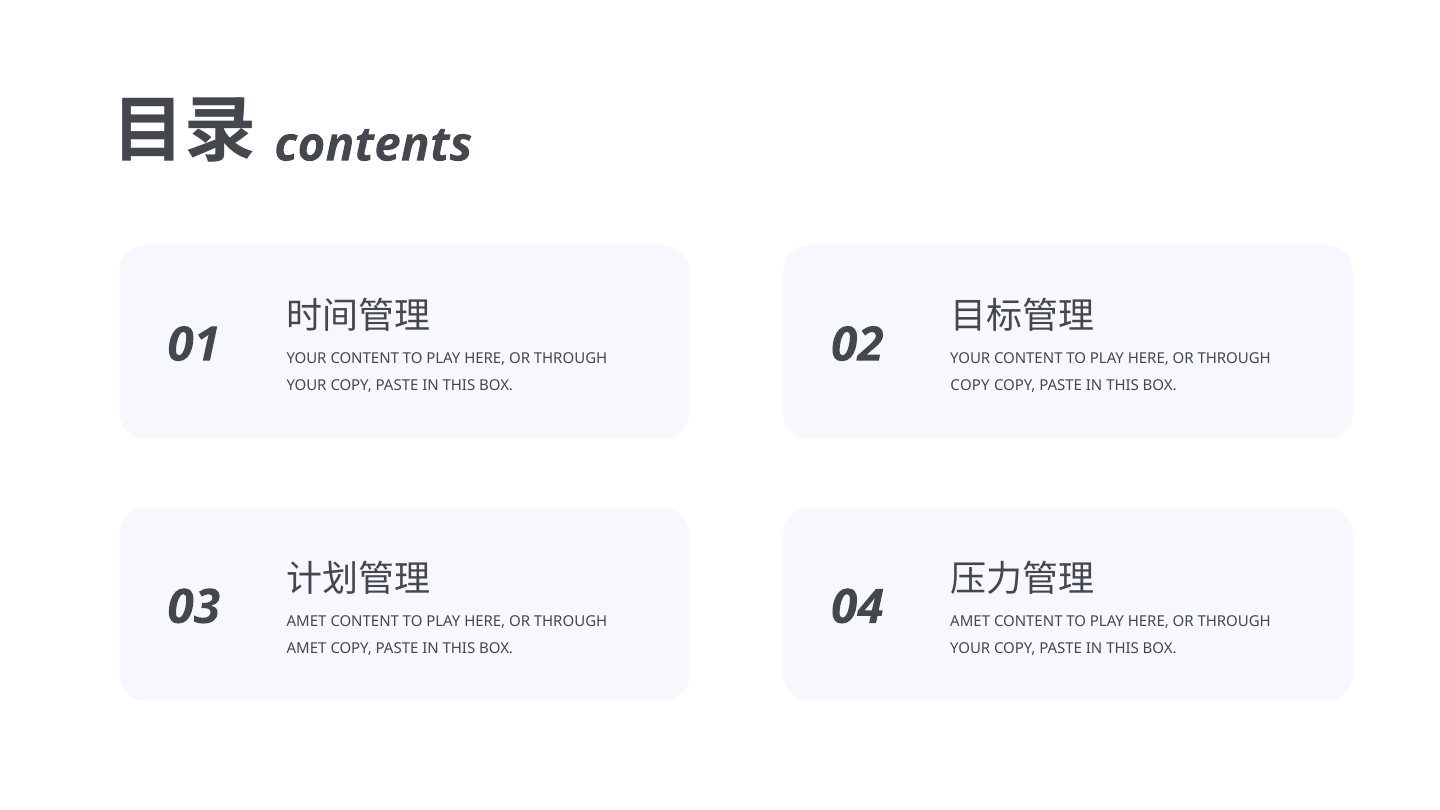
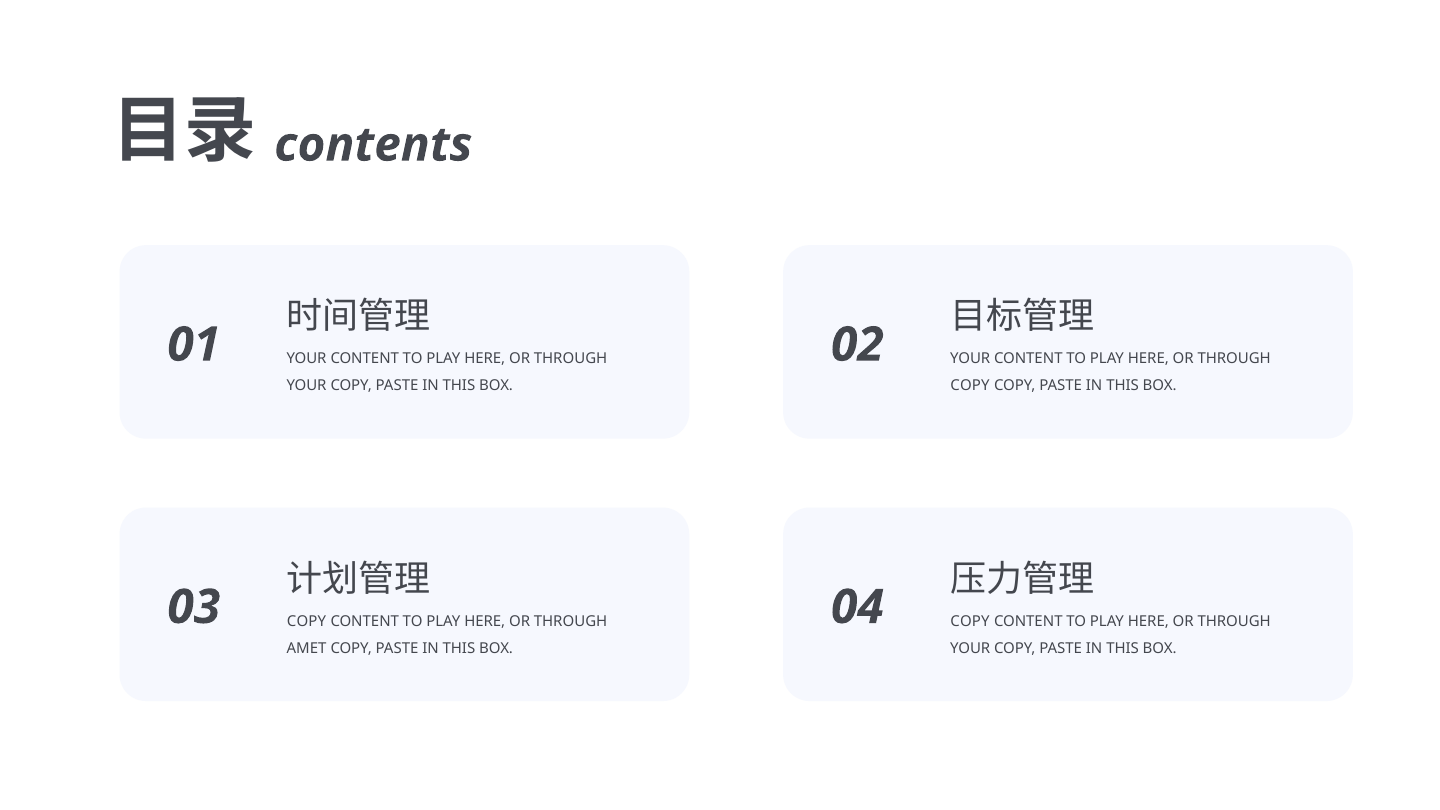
AMET: AMET -> COPY (306, 621)
AMET: AMET -> COPY (970, 621)
